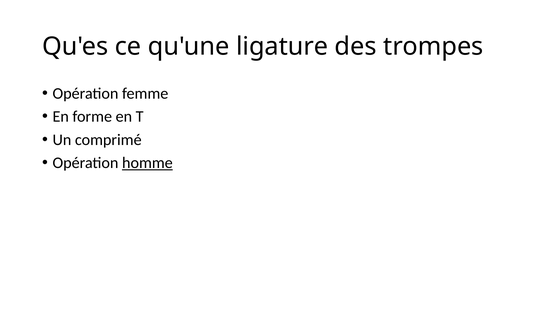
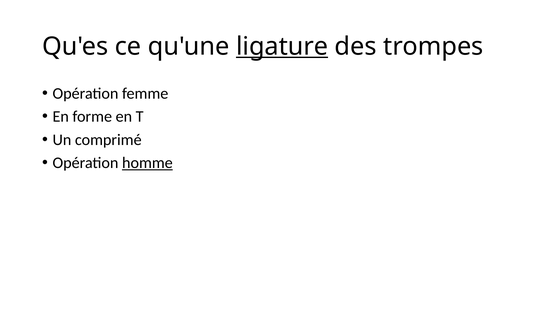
ligature underline: none -> present (282, 46)
